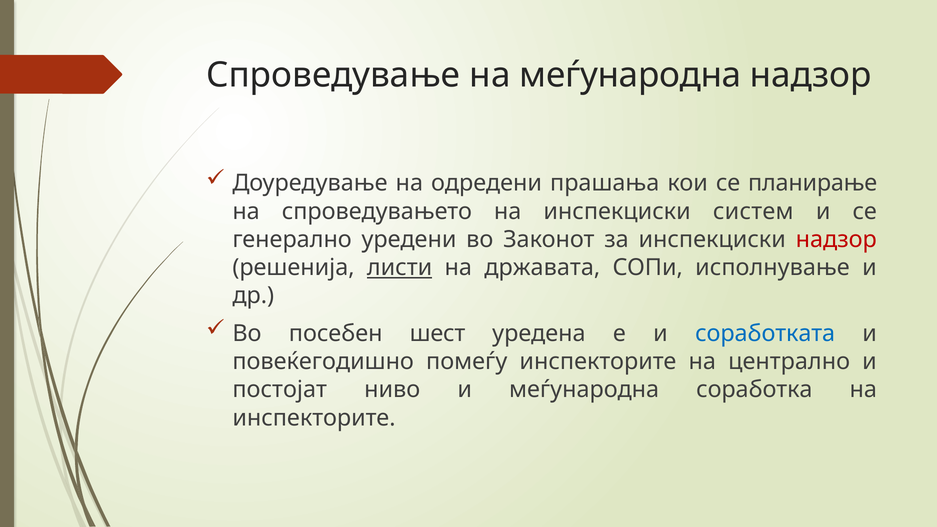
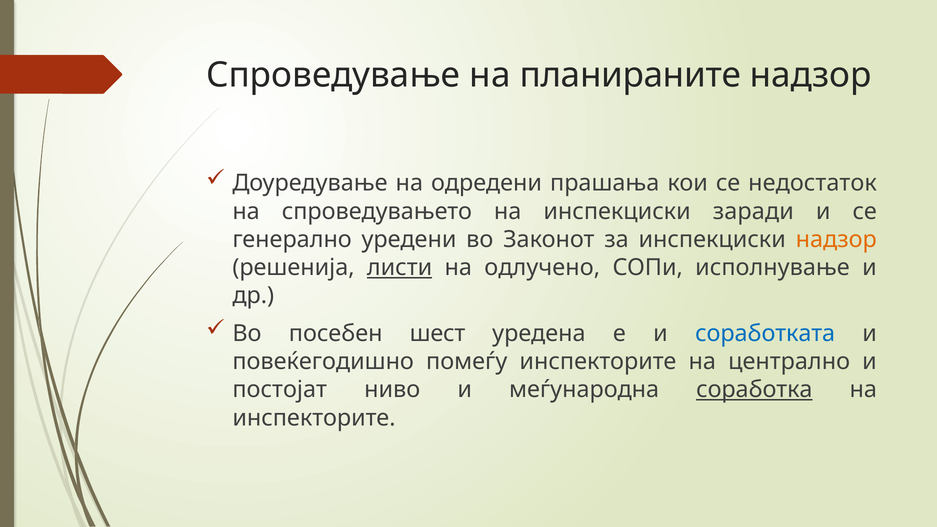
на меѓународна: меѓународна -> планираните (630, 75)
планирање: планирање -> недостаток (813, 183)
систем: систем -> заради (753, 211)
надзор colour: red -> orange (836, 239)
државата: државата -> одлучено (542, 268)
соработка underline: none -> present (754, 390)
